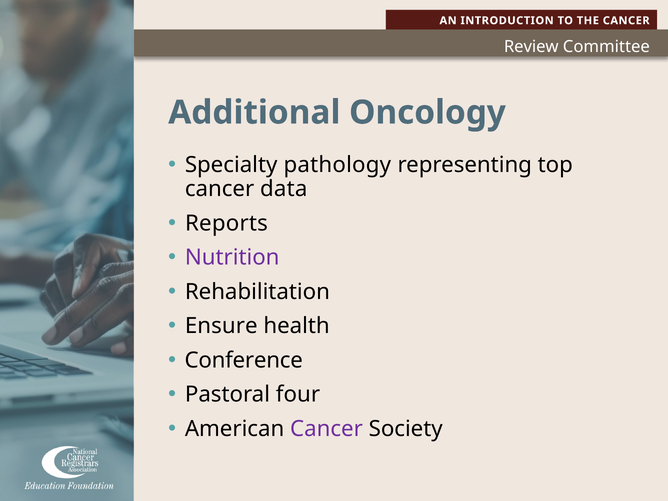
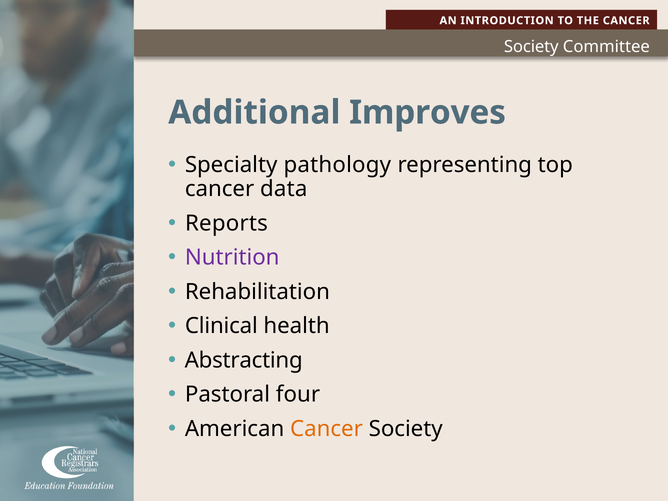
Review: Review -> Society (531, 47)
Oncology: Oncology -> Improves (428, 113)
Ensure: Ensure -> Clinical (221, 326)
Conference: Conference -> Abstracting (244, 360)
Cancer colour: purple -> orange (326, 429)
